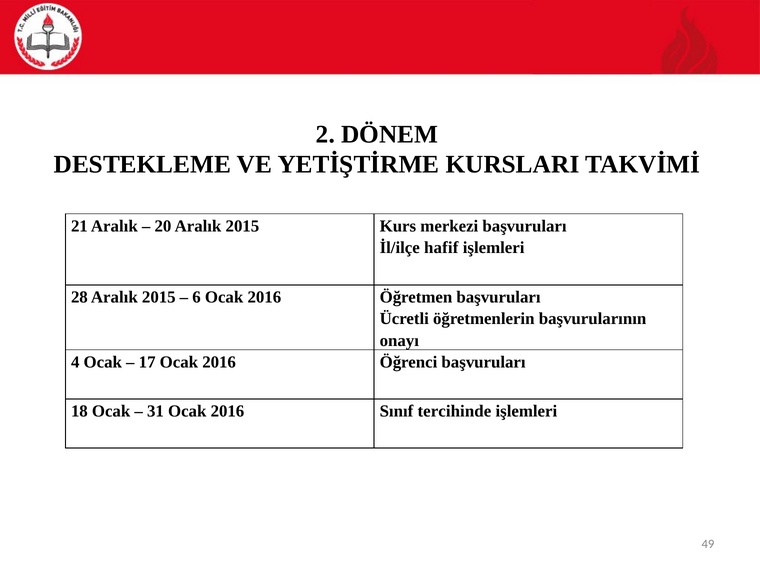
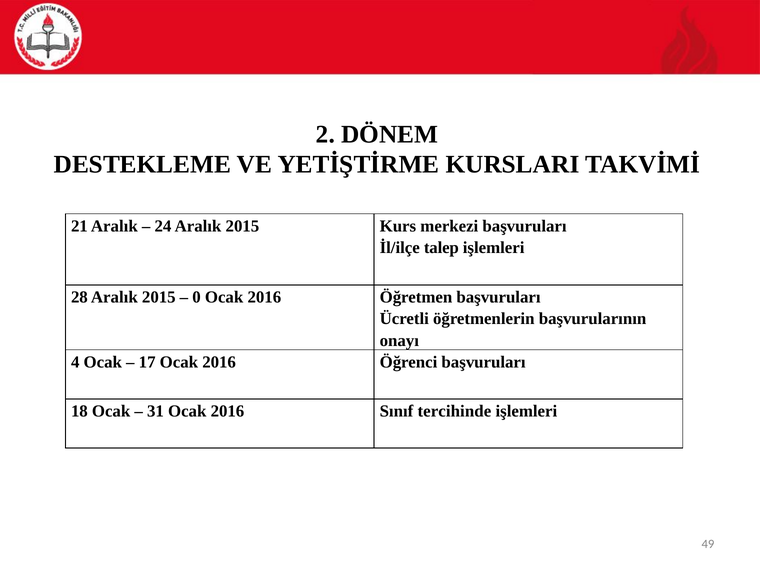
20: 20 -> 24 (163, 226)
hafif: hafif -> talep (441, 248)
6: 6 -> 0 (197, 297)
